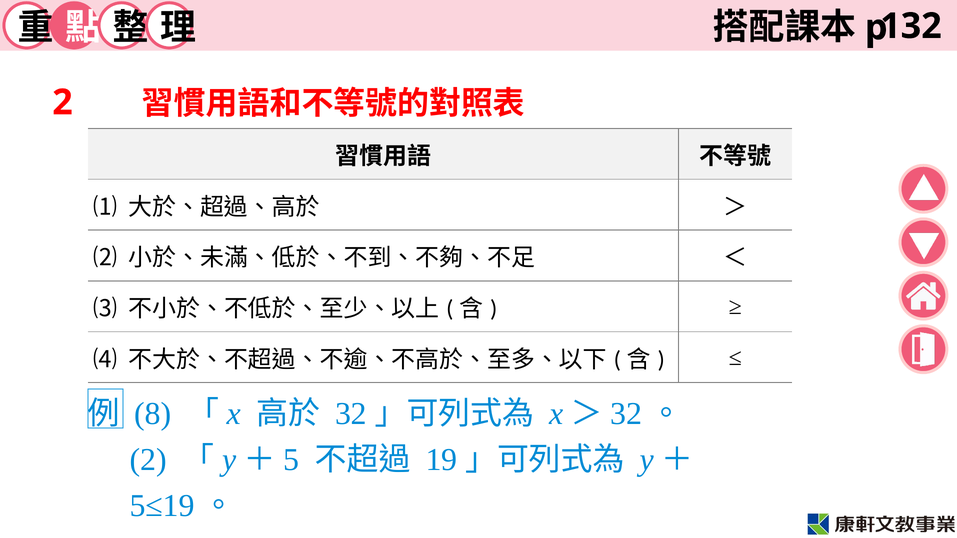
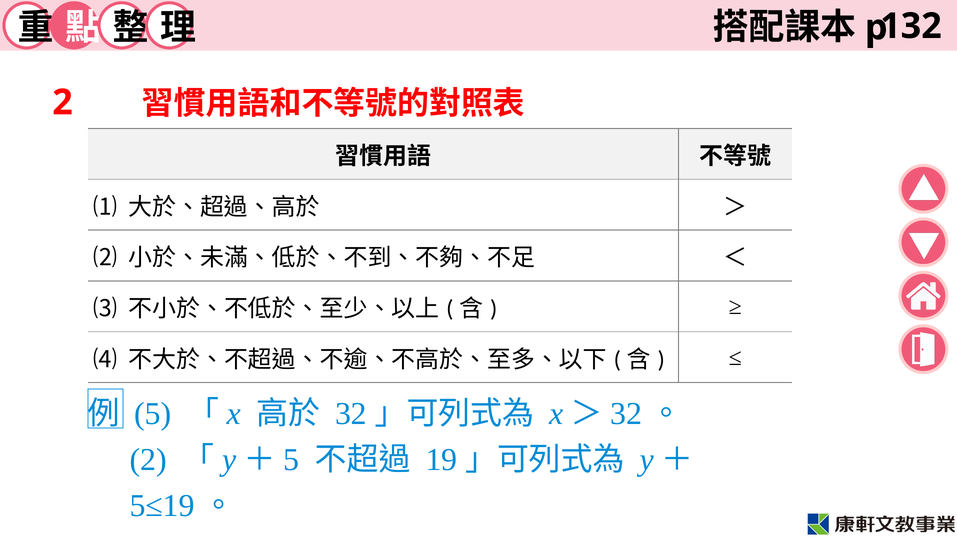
8: 8 -> 5 (153, 414)
